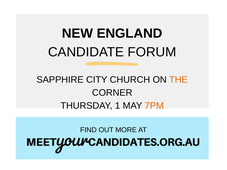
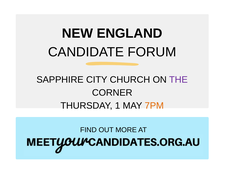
THE colour: orange -> purple (178, 80)
